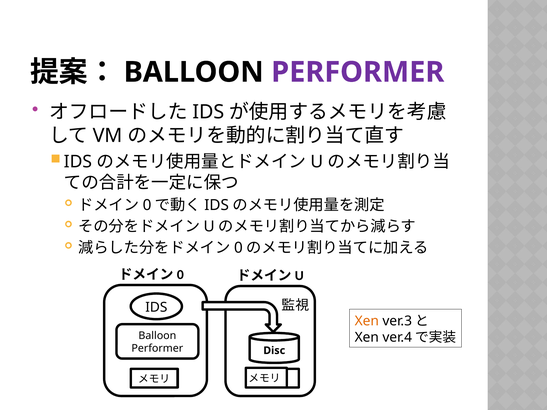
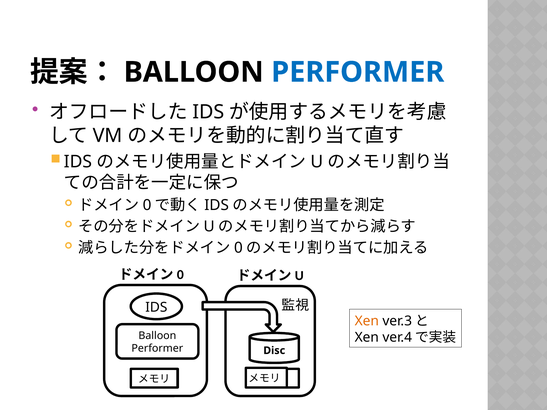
PERFORMER colour: purple -> blue (358, 72)
